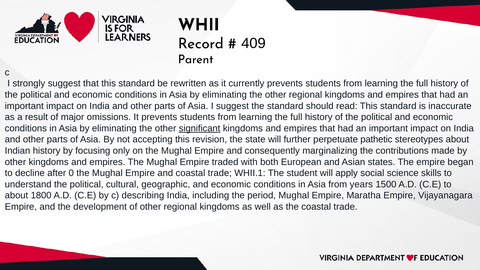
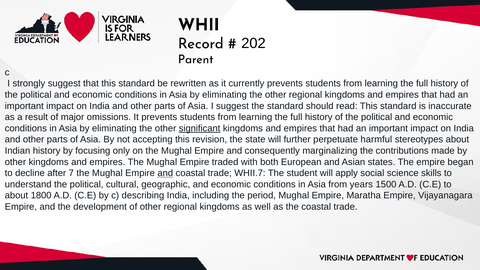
409: 409 -> 202 (253, 43)
pathetic: pathetic -> harmful (376, 140)
0: 0 -> 7 (71, 173)
and underline: none -> present (165, 173)
WHII.1: WHII.1 -> WHII.7 (250, 173)
